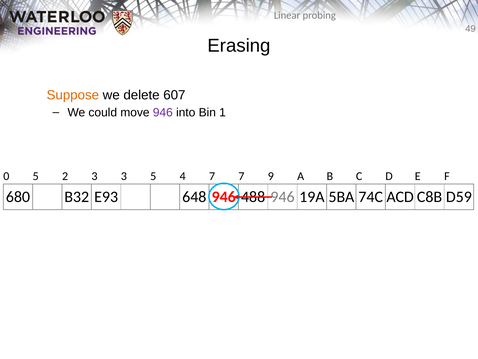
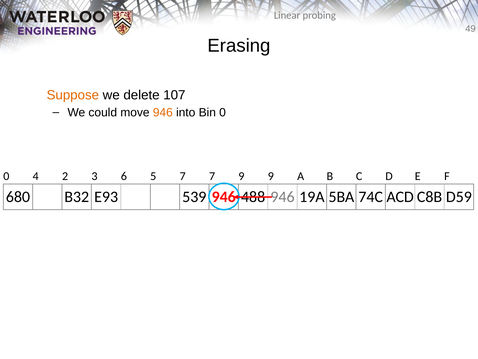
607: 607 -> 107 (174, 95)
946 colour: purple -> orange (163, 112)
Bin 1: 1 -> 0 (223, 112)
0 5: 5 -> 4 (36, 176)
3 3: 3 -> 6 (124, 176)
5 4: 4 -> 7 (183, 176)
7 7: 7 -> 9 (241, 176)
648: 648 -> 539 (194, 197)
